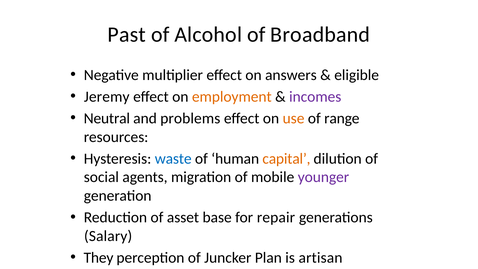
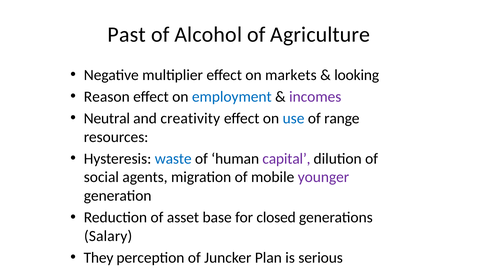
Broadband: Broadband -> Agriculture (320, 35)
answers: answers -> markets (291, 75)
eligible: eligible -> looking (357, 75)
Jeremy: Jeremy -> Reason (107, 97)
employment colour: orange -> blue (232, 97)
problems: problems -> creativity (190, 118)
use colour: orange -> blue (294, 118)
capital colour: orange -> purple (286, 159)
repair: repair -> closed (276, 217)
artisan: artisan -> serious (321, 258)
